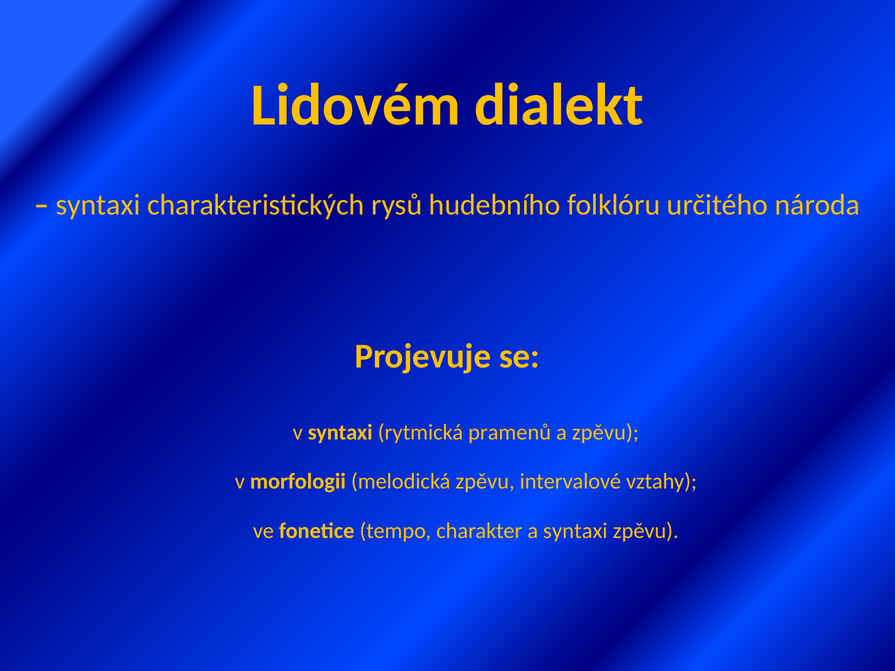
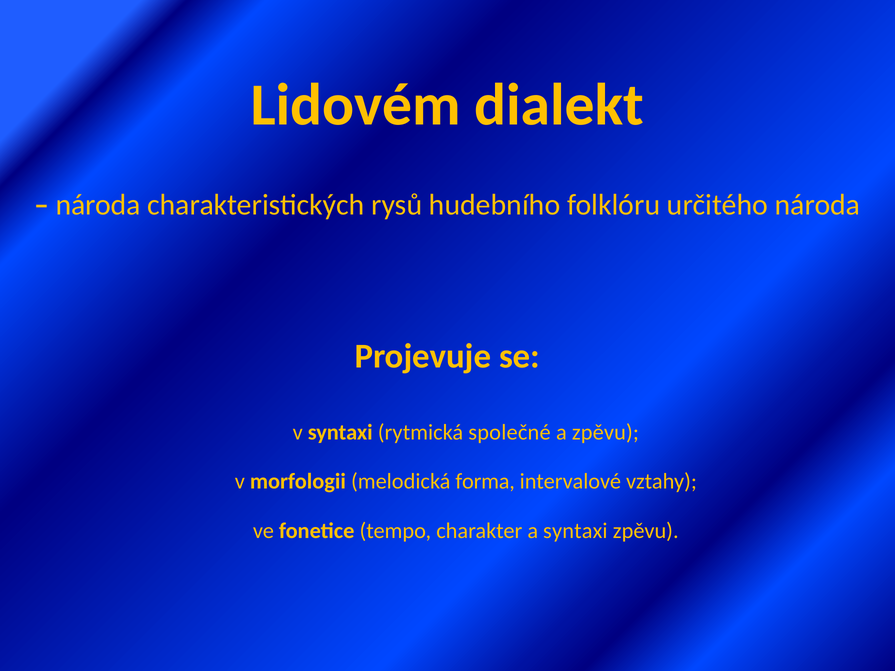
syntaxi: syntaxi -> národa (98, 205)
pramenů: pramenů -> společné (510, 433)
melodická zpěvu: zpěvu -> forma (485, 482)
